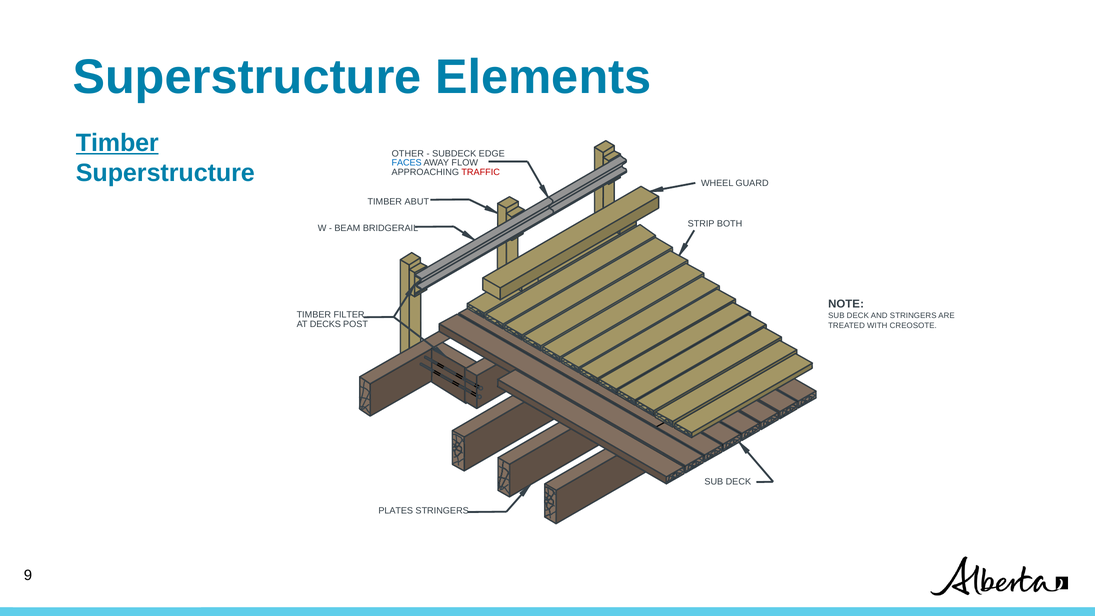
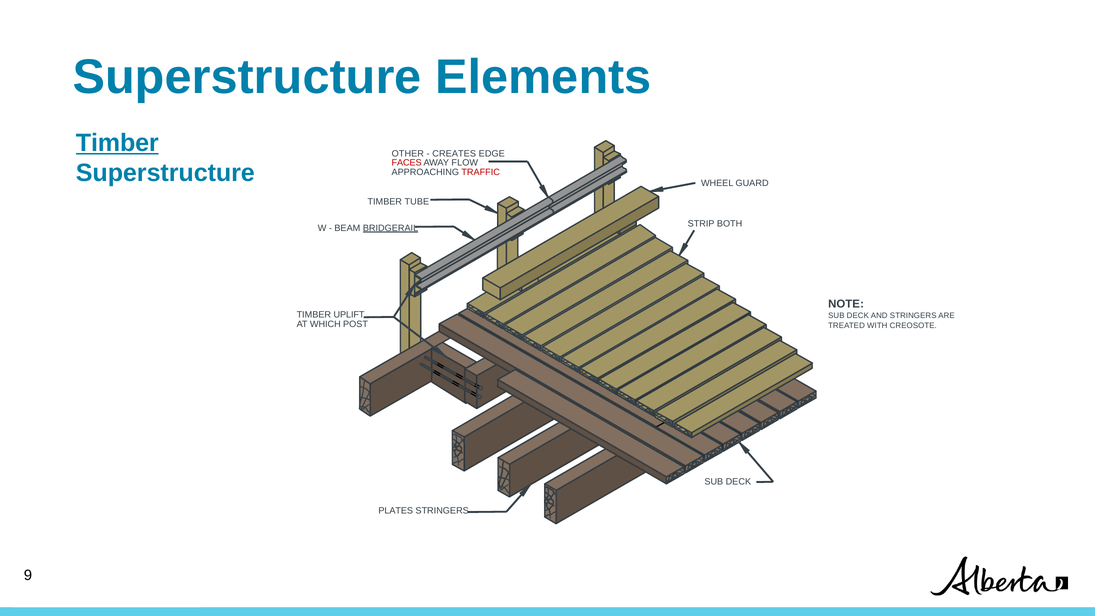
SUBDECK: SUBDECK -> CREATES (454, 154)
FACES colour: blue -> red (407, 162)
ABUT: ABUT -> TUBE (417, 202)
BRIDGERAIL underline: none -> present (391, 228)
FILTER: FILTER -> UPLIFT (349, 314)
DECKS: DECKS -> WHICH (325, 324)
